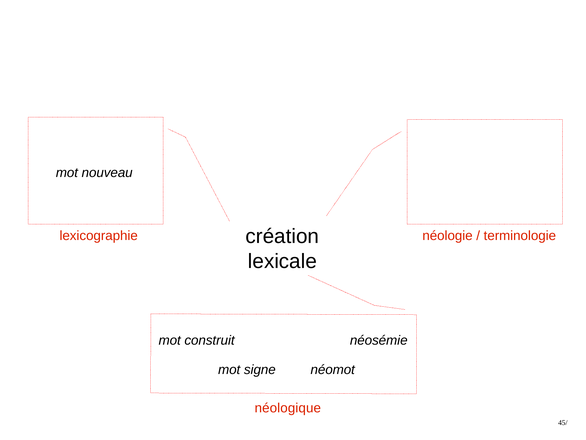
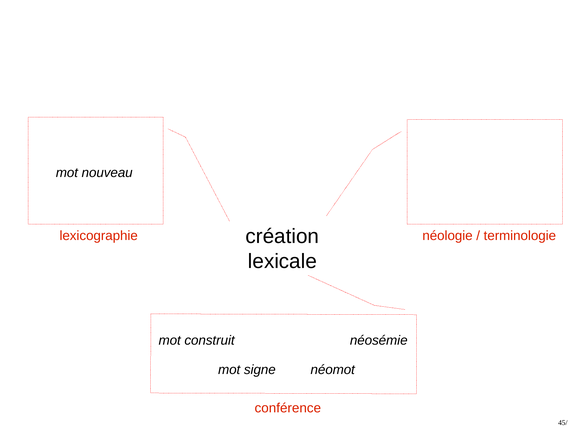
néologique: néologique -> conférence (288, 408)
